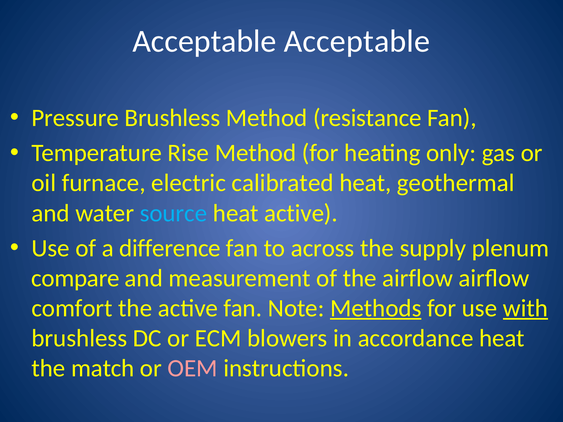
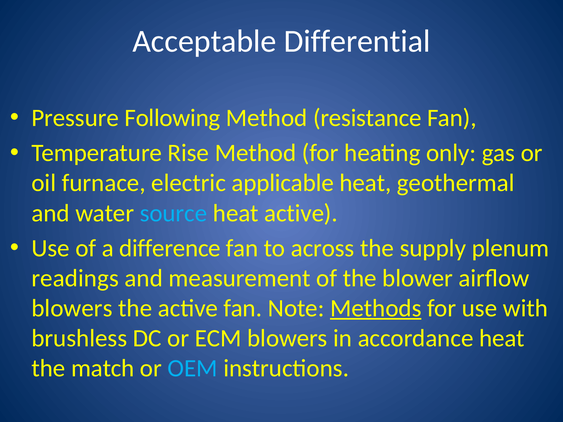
Acceptable Acceptable: Acceptable -> Differential (357, 41)
Pressure Brushless: Brushless -> Following (172, 118)
calibrated: calibrated -> applicable (283, 183)
compare: compare -> readings (75, 278)
the airflow: airflow -> blower (418, 278)
comfort: comfort -> blowers (72, 308)
with underline: present -> none (525, 308)
OEM colour: pink -> light blue (193, 368)
